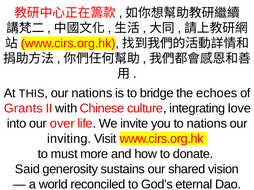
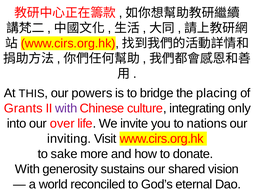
our nations: nations -> powers (92, 93)
echoes: echoes -> placing (217, 93)
with colour: black -> purple (66, 109)
love: love -> only (239, 109)
must: must -> sake (64, 154)
Said: Said -> With (27, 170)
